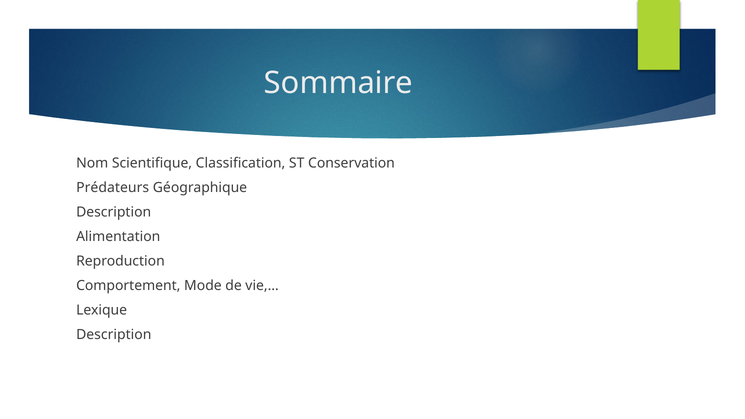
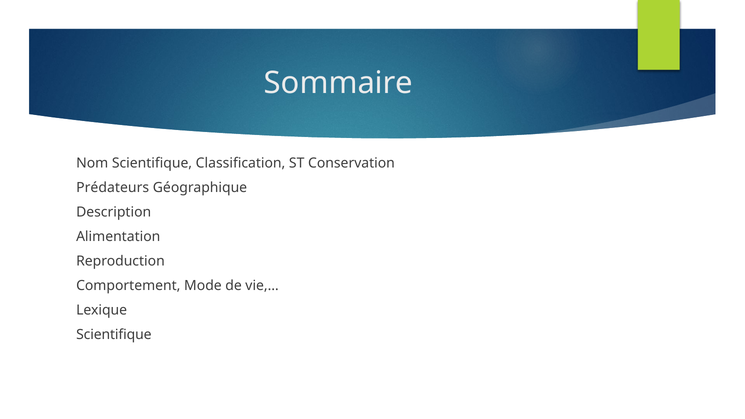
Description: Description -> Scientifique (114, 335)
